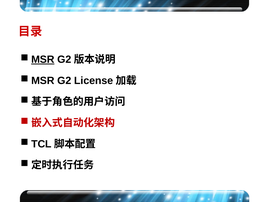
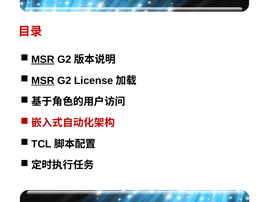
MSR underline: none -> present (43, 81)
